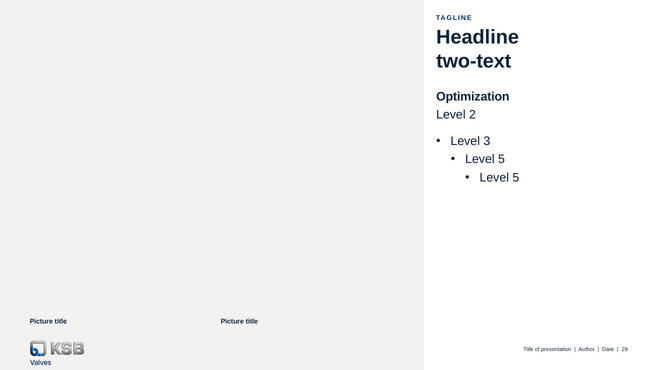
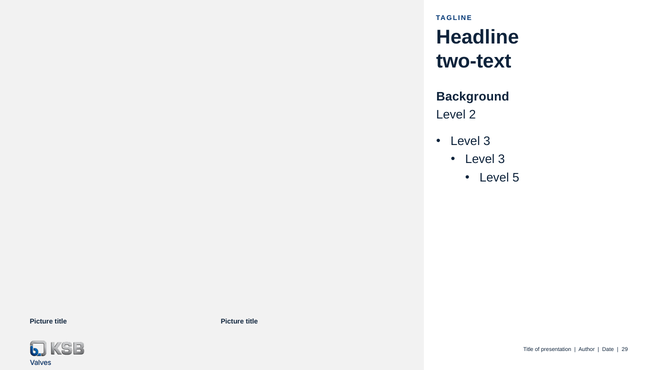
Optimization: Optimization -> Background (473, 96)
5: 5 -> 3 (501, 159)
